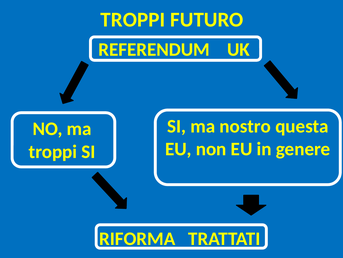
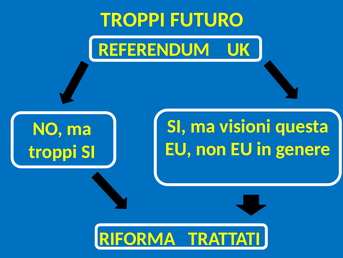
nostro: nostro -> visioni (245, 126)
